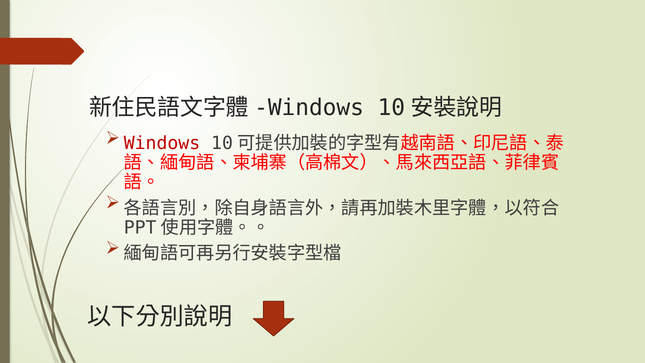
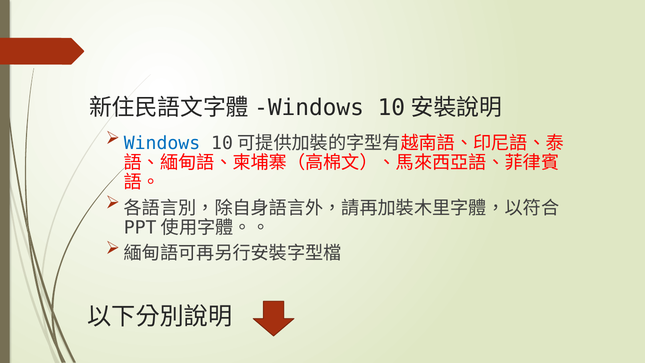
Windows colour: red -> blue (162, 143)
